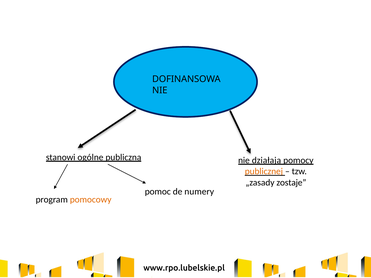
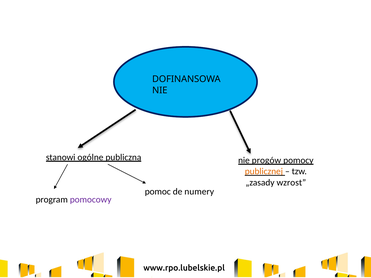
działają: działają -> progów (266, 160)
zostaje: zostaje -> wzrost (291, 183)
pomocowy colour: orange -> purple (91, 200)
